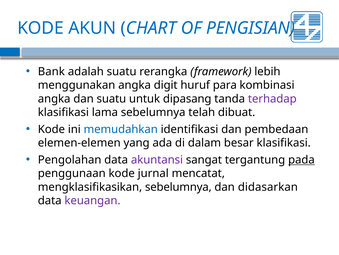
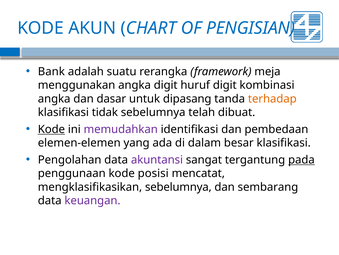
lebih: lebih -> meja (267, 71)
huruf para: para -> digit (225, 85)
dan suatu: suatu -> dasar (111, 99)
terhadap colour: purple -> orange (272, 99)
lama: lama -> tidak (105, 112)
Kode underline: none -> present (51, 129)
memudahkan colour: blue -> purple (121, 129)
jurnal: jurnal -> posisi (153, 173)
didasarkan: didasarkan -> sembarang (268, 186)
